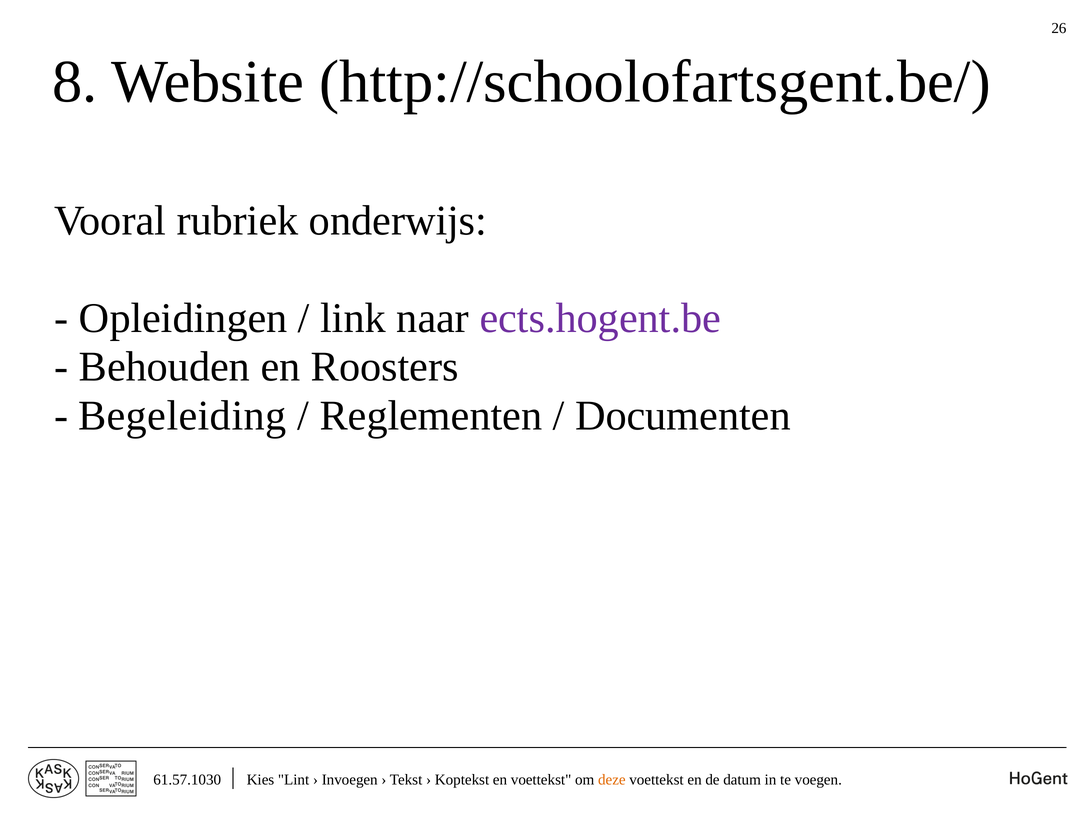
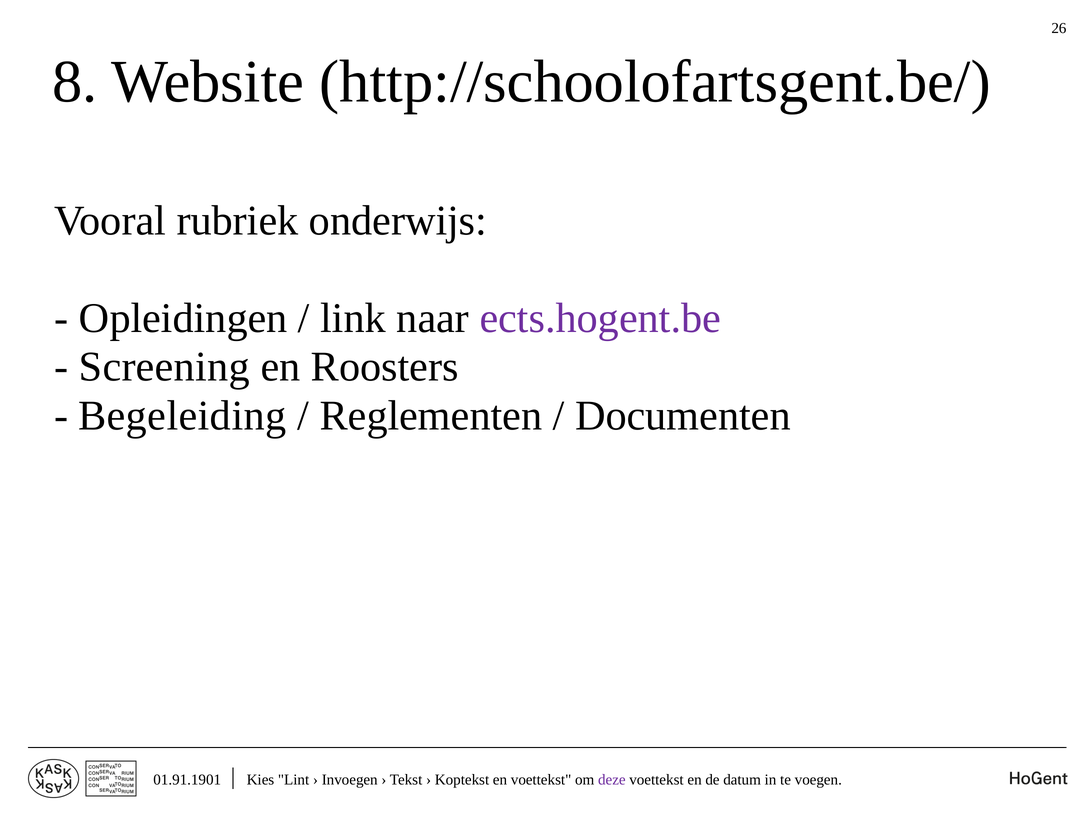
Behouden: Behouden -> Screening (164, 367)
61.57.1030: 61.57.1030 -> 01.91.1901 (187, 780)
deze colour: orange -> purple (612, 780)
